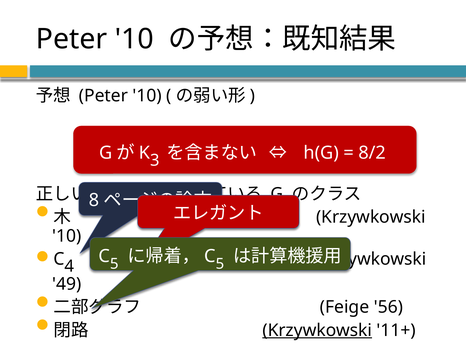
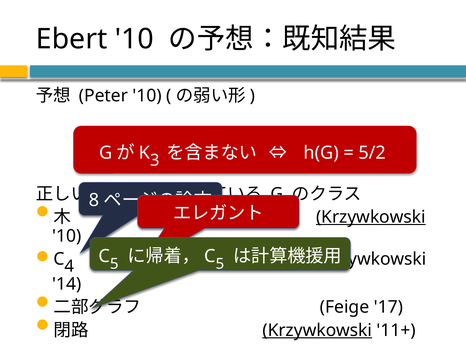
Peter: Peter -> Ebert (72, 39)
8/2: 8/2 -> 5/2 (372, 153)
Krzywkowski underline: none -> present (371, 217)
49: 49 -> 14 (67, 284)
56: 56 -> 17 (388, 307)
